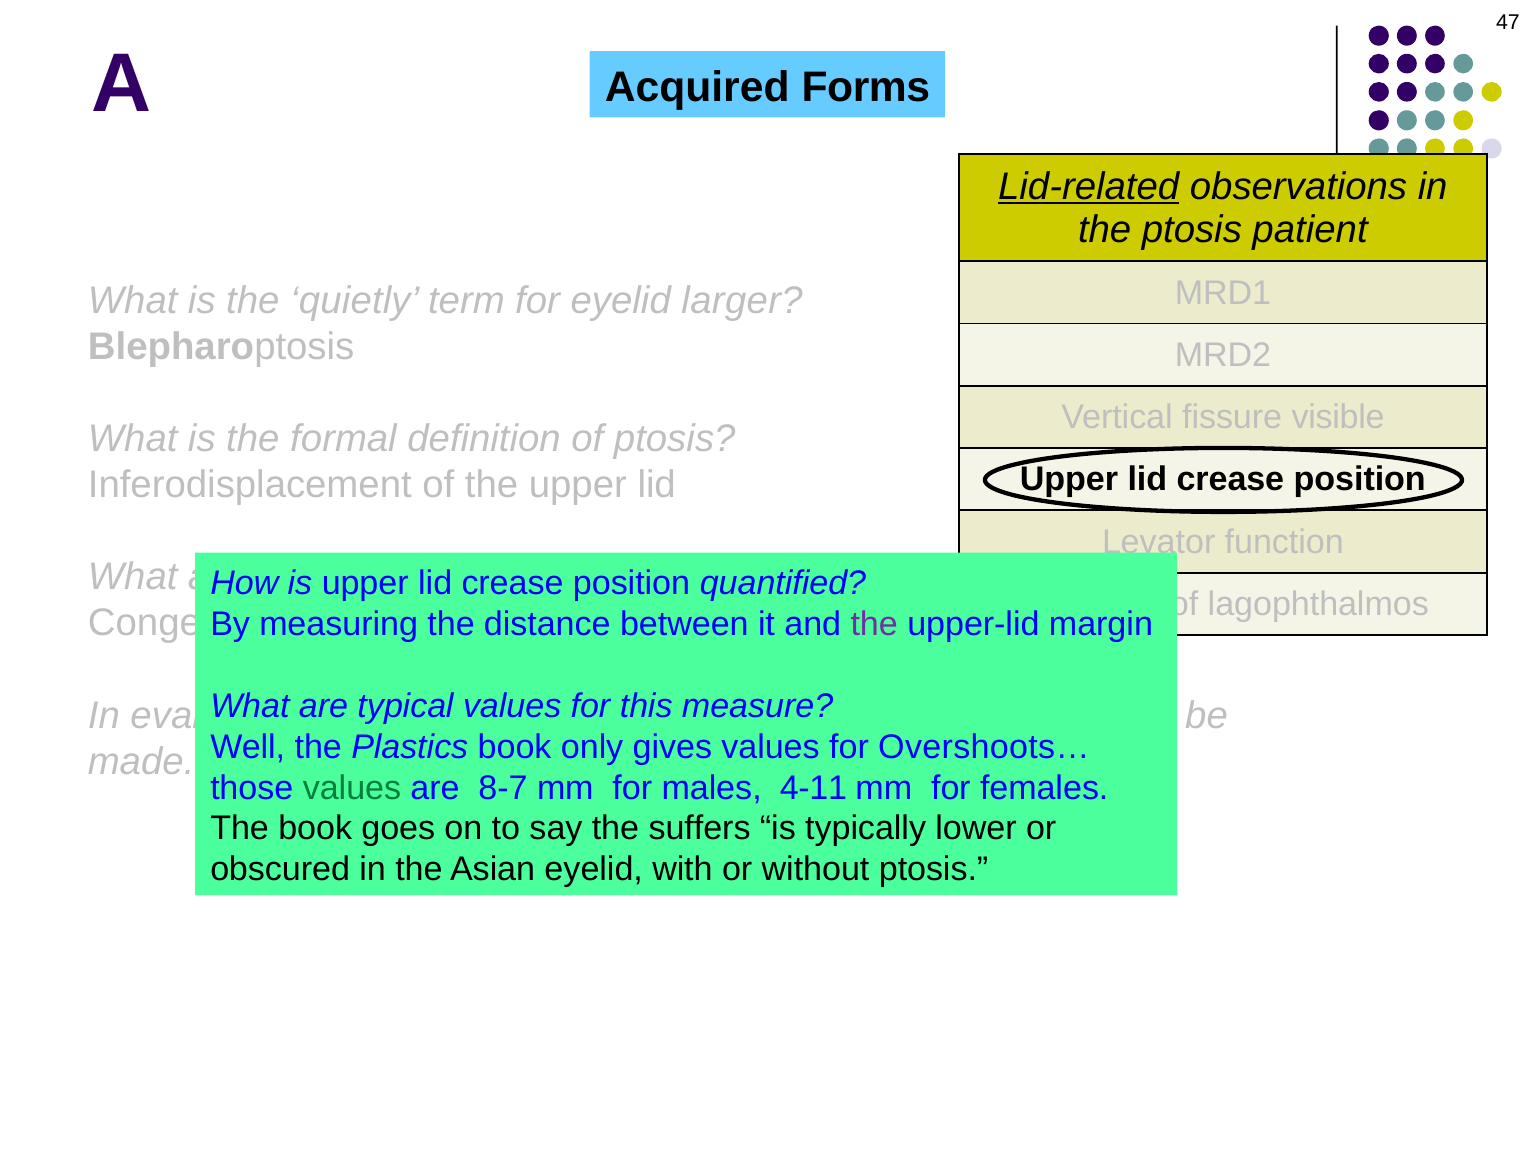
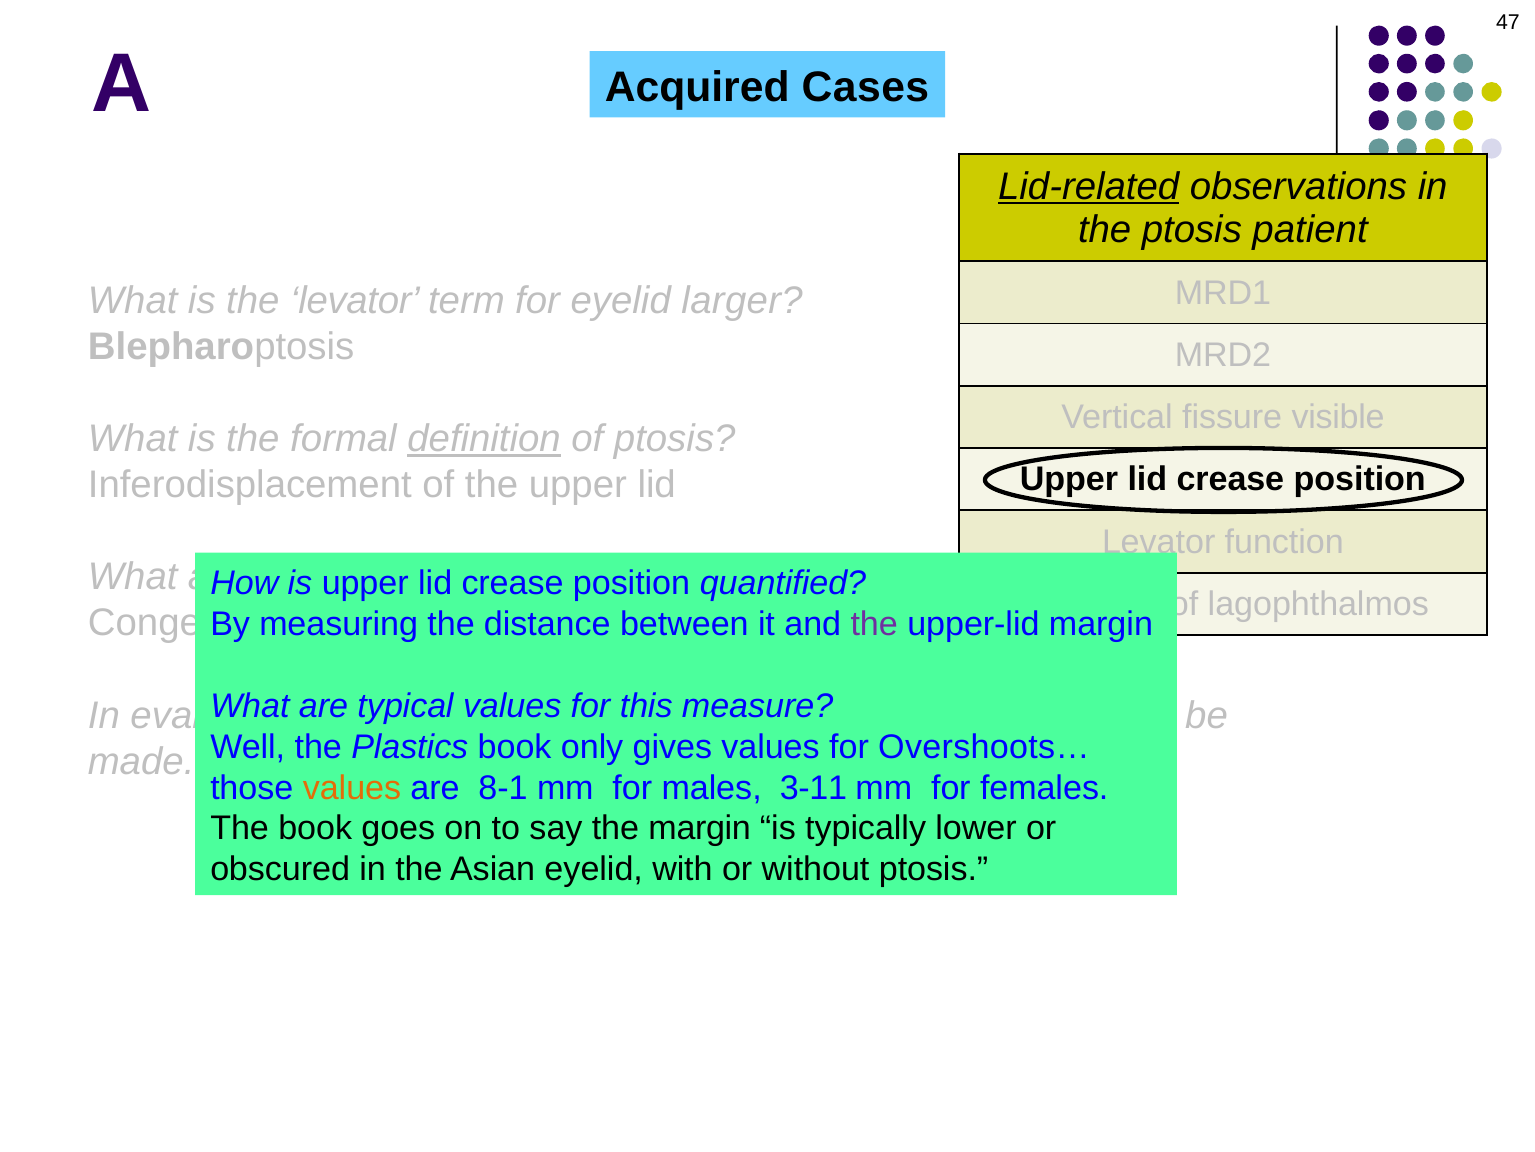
Acquired Forms: Forms -> Cases (865, 87)
the quietly: quietly -> levator (355, 300)
definition underline: none -> present (484, 439)
values colour: green -> orange (352, 787)
8-7: 8-7 -> 8-1 (503, 787)
4-11: 4-11 -> 3-11 (813, 787)
the suffers: suffers -> margin (700, 828)
